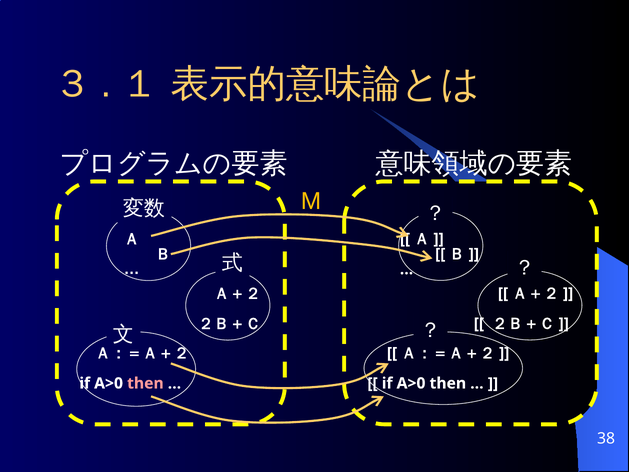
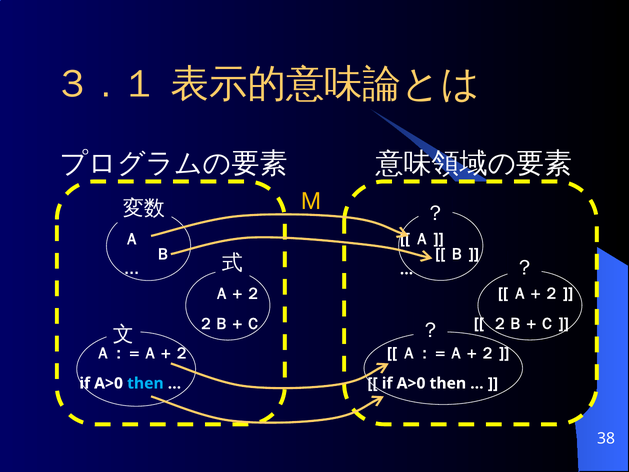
then colour: pink -> light blue (145, 383)
